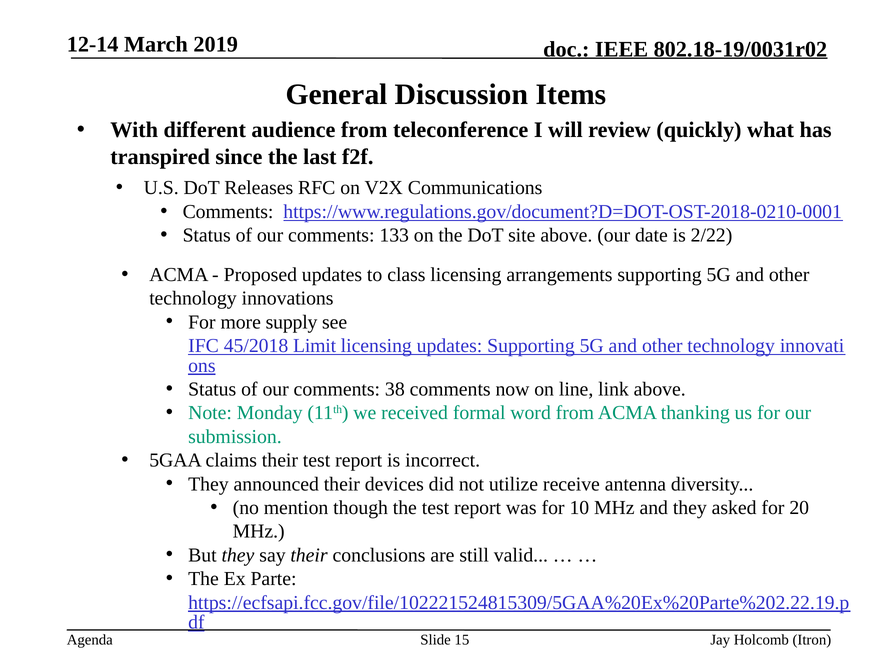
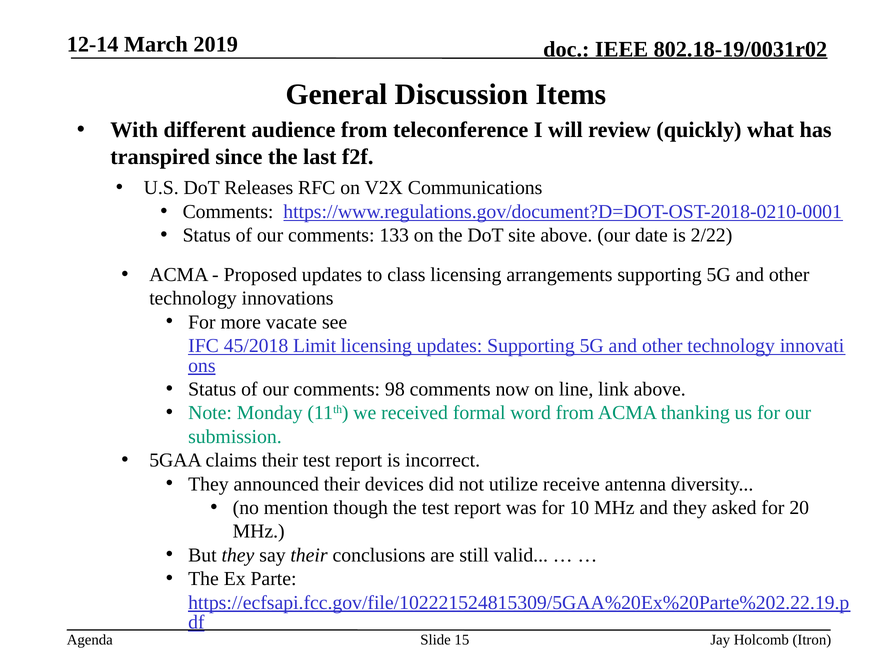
supply: supply -> vacate (291, 322)
38: 38 -> 98 (395, 389)
